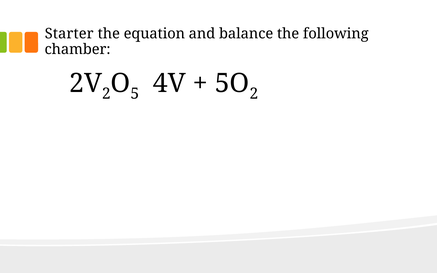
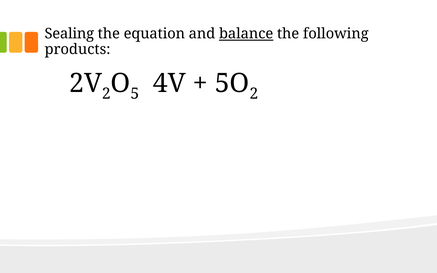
Starter: Starter -> Sealing (69, 34)
balance underline: none -> present (246, 34)
chamber: chamber -> products (78, 50)
